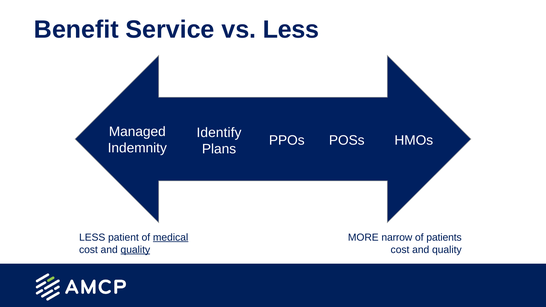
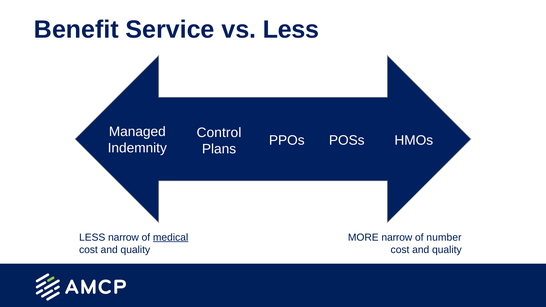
Identify: Identify -> Control (219, 133)
LESS patient: patient -> narrow (123, 237)
patients: patients -> number (444, 237)
quality underline: present -> none (135, 250)
